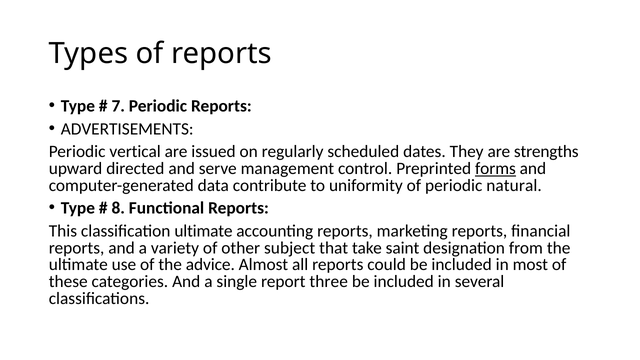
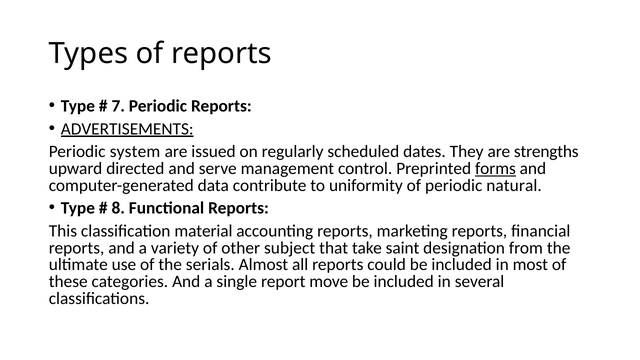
ADVERTISEMENTS underline: none -> present (127, 129)
vertical: vertical -> system (135, 152)
classification ultimate: ultimate -> material (203, 231)
advice: advice -> serials (210, 265)
three: three -> move (329, 281)
